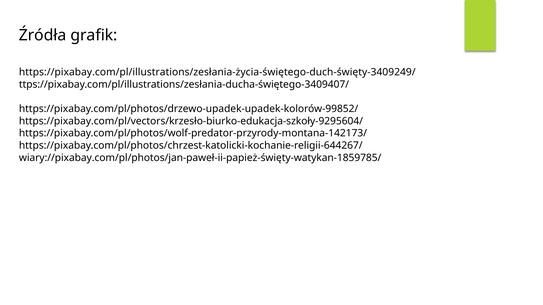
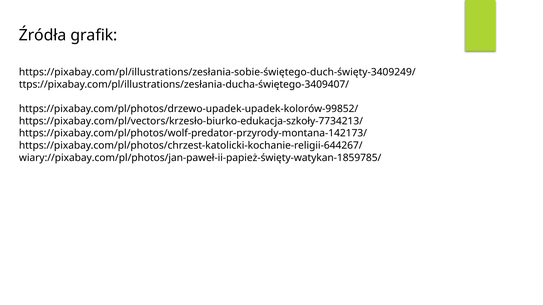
https://pixabay.com/pl/illustrations/zesłania-życia-świętego-duch-święty-3409249/: https://pixabay.com/pl/illustrations/zesłania-życia-świętego-duch-święty-3409249/ -> https://pixabay.com/pl/illustrations/zesłania-sobie-świętego-duch-święty-3409249/ (217, 72)
https://pixabay.com/pl/vectors/krzesło-biurko-edukacja-szkoły-9295604/: https://pixabay.com/pl/vectors/krzesło-biurko-edukacja-szkoły-9295604/ -> https://pixabay.com/pl/vectors/krzesło-biurko-edukacja-szkoły-7734213/ (191, 121)
